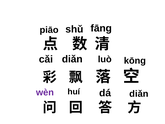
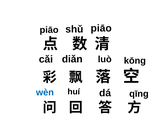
shǔ fāng: fāng -> piāo (101, 28)
wèn colour: purple -> blue (45, 92)
dá diǎn: diǎn -> qīng (139, 94)
